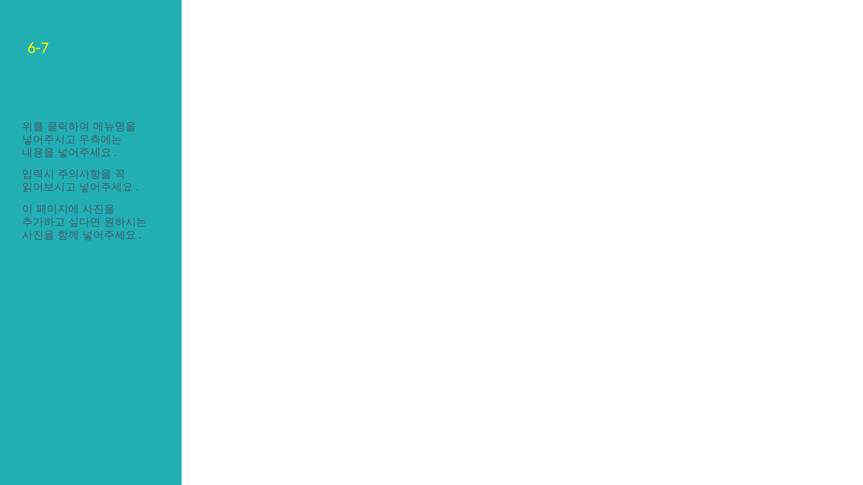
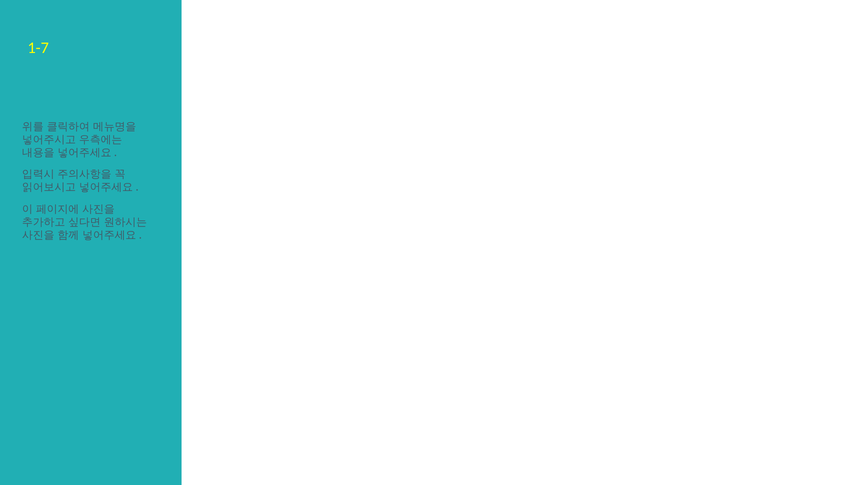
6-7: 6-7 -> 1-7 (38, 48)
